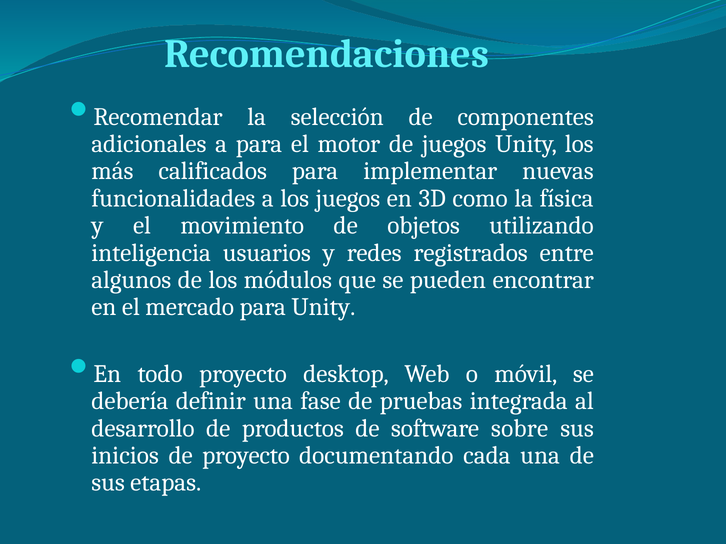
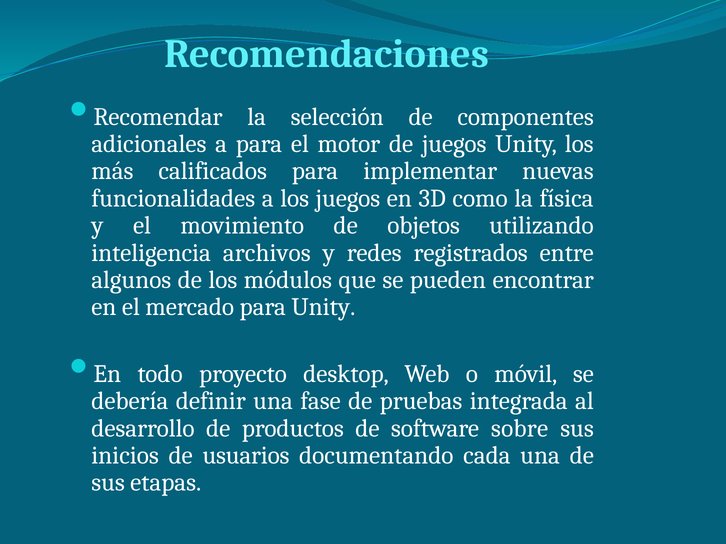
usuarios: usuarios -> archivos (267, 253)
de proyecto: proyecto -> usuarios (246, 456)
